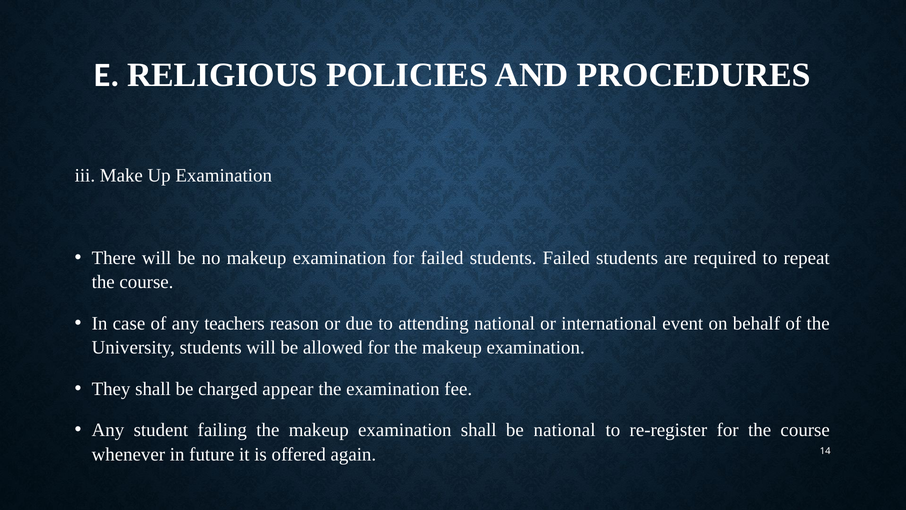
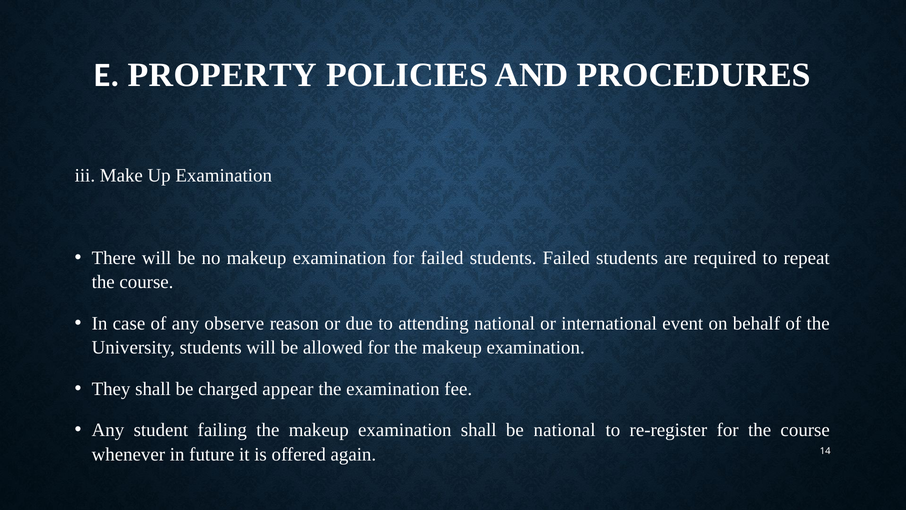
RELIGIOUS: RELIGIOUS -> PROPERTY (222, 75)
teachers: teachers -> observe (234, 323)
